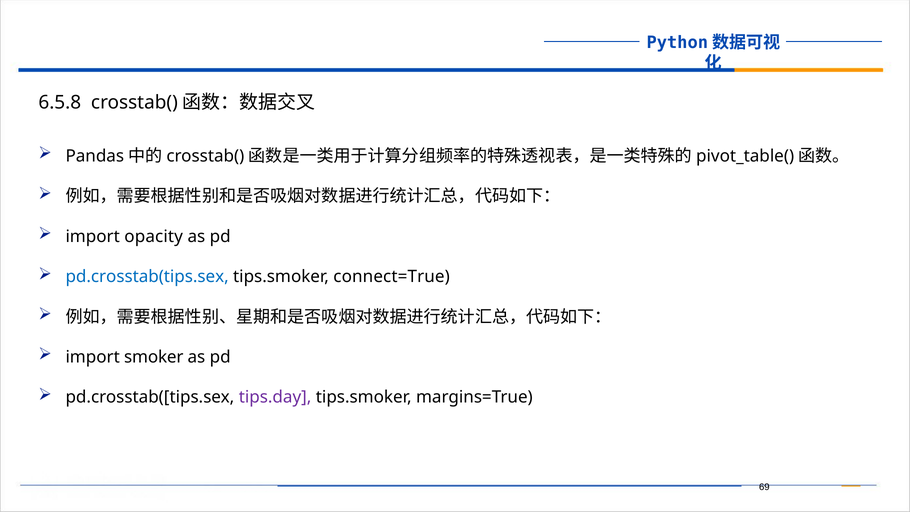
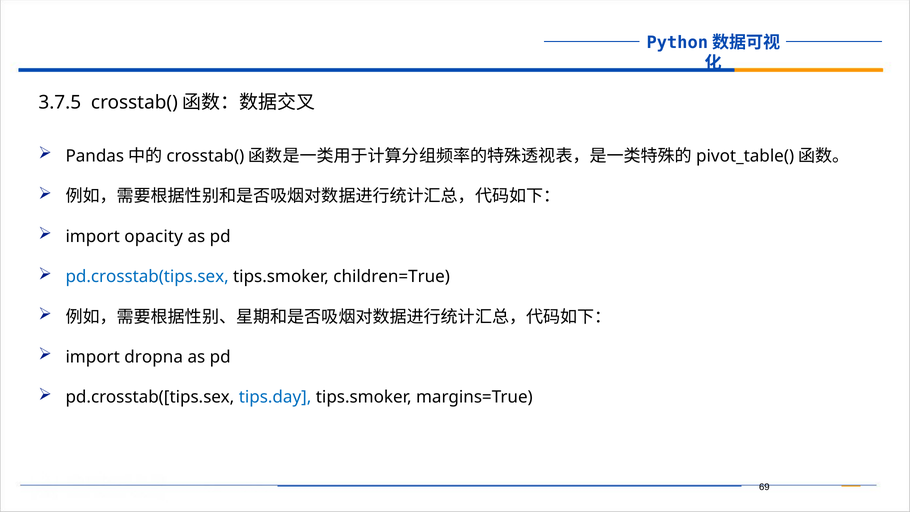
6.5.8: 6.5.8 -> 3.7.5 (60, 102)
connect=True: connect=True -> children=True (392, 277)
smoker: smoker -> dropna (154, 357)
tips.day colour: purple -> blue (275, 397)
